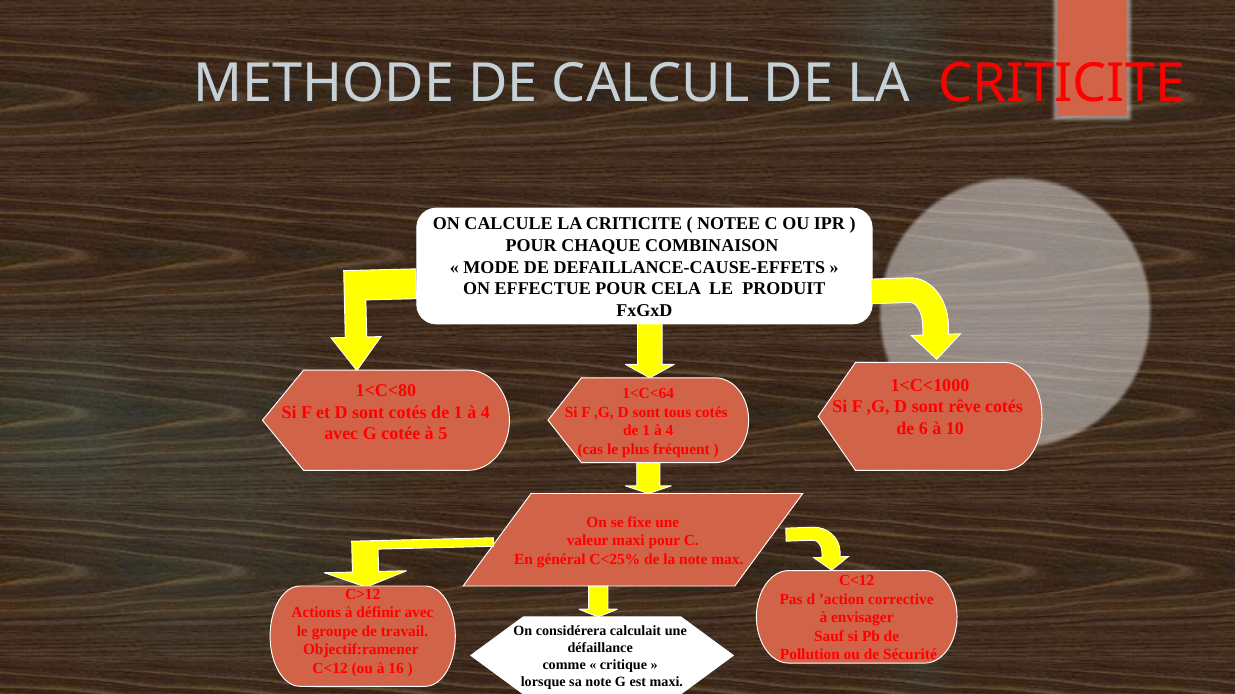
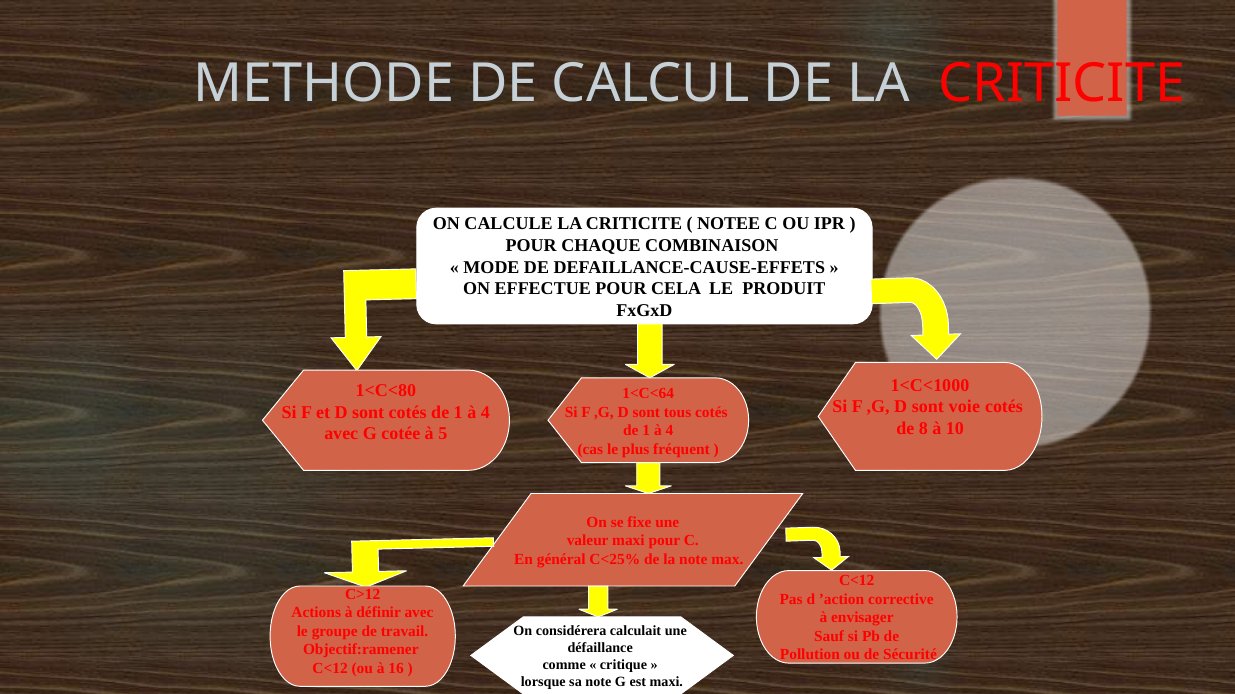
rêve: rêve -> voie (964, 407)
6: 6 -> 8 (923, 429)
